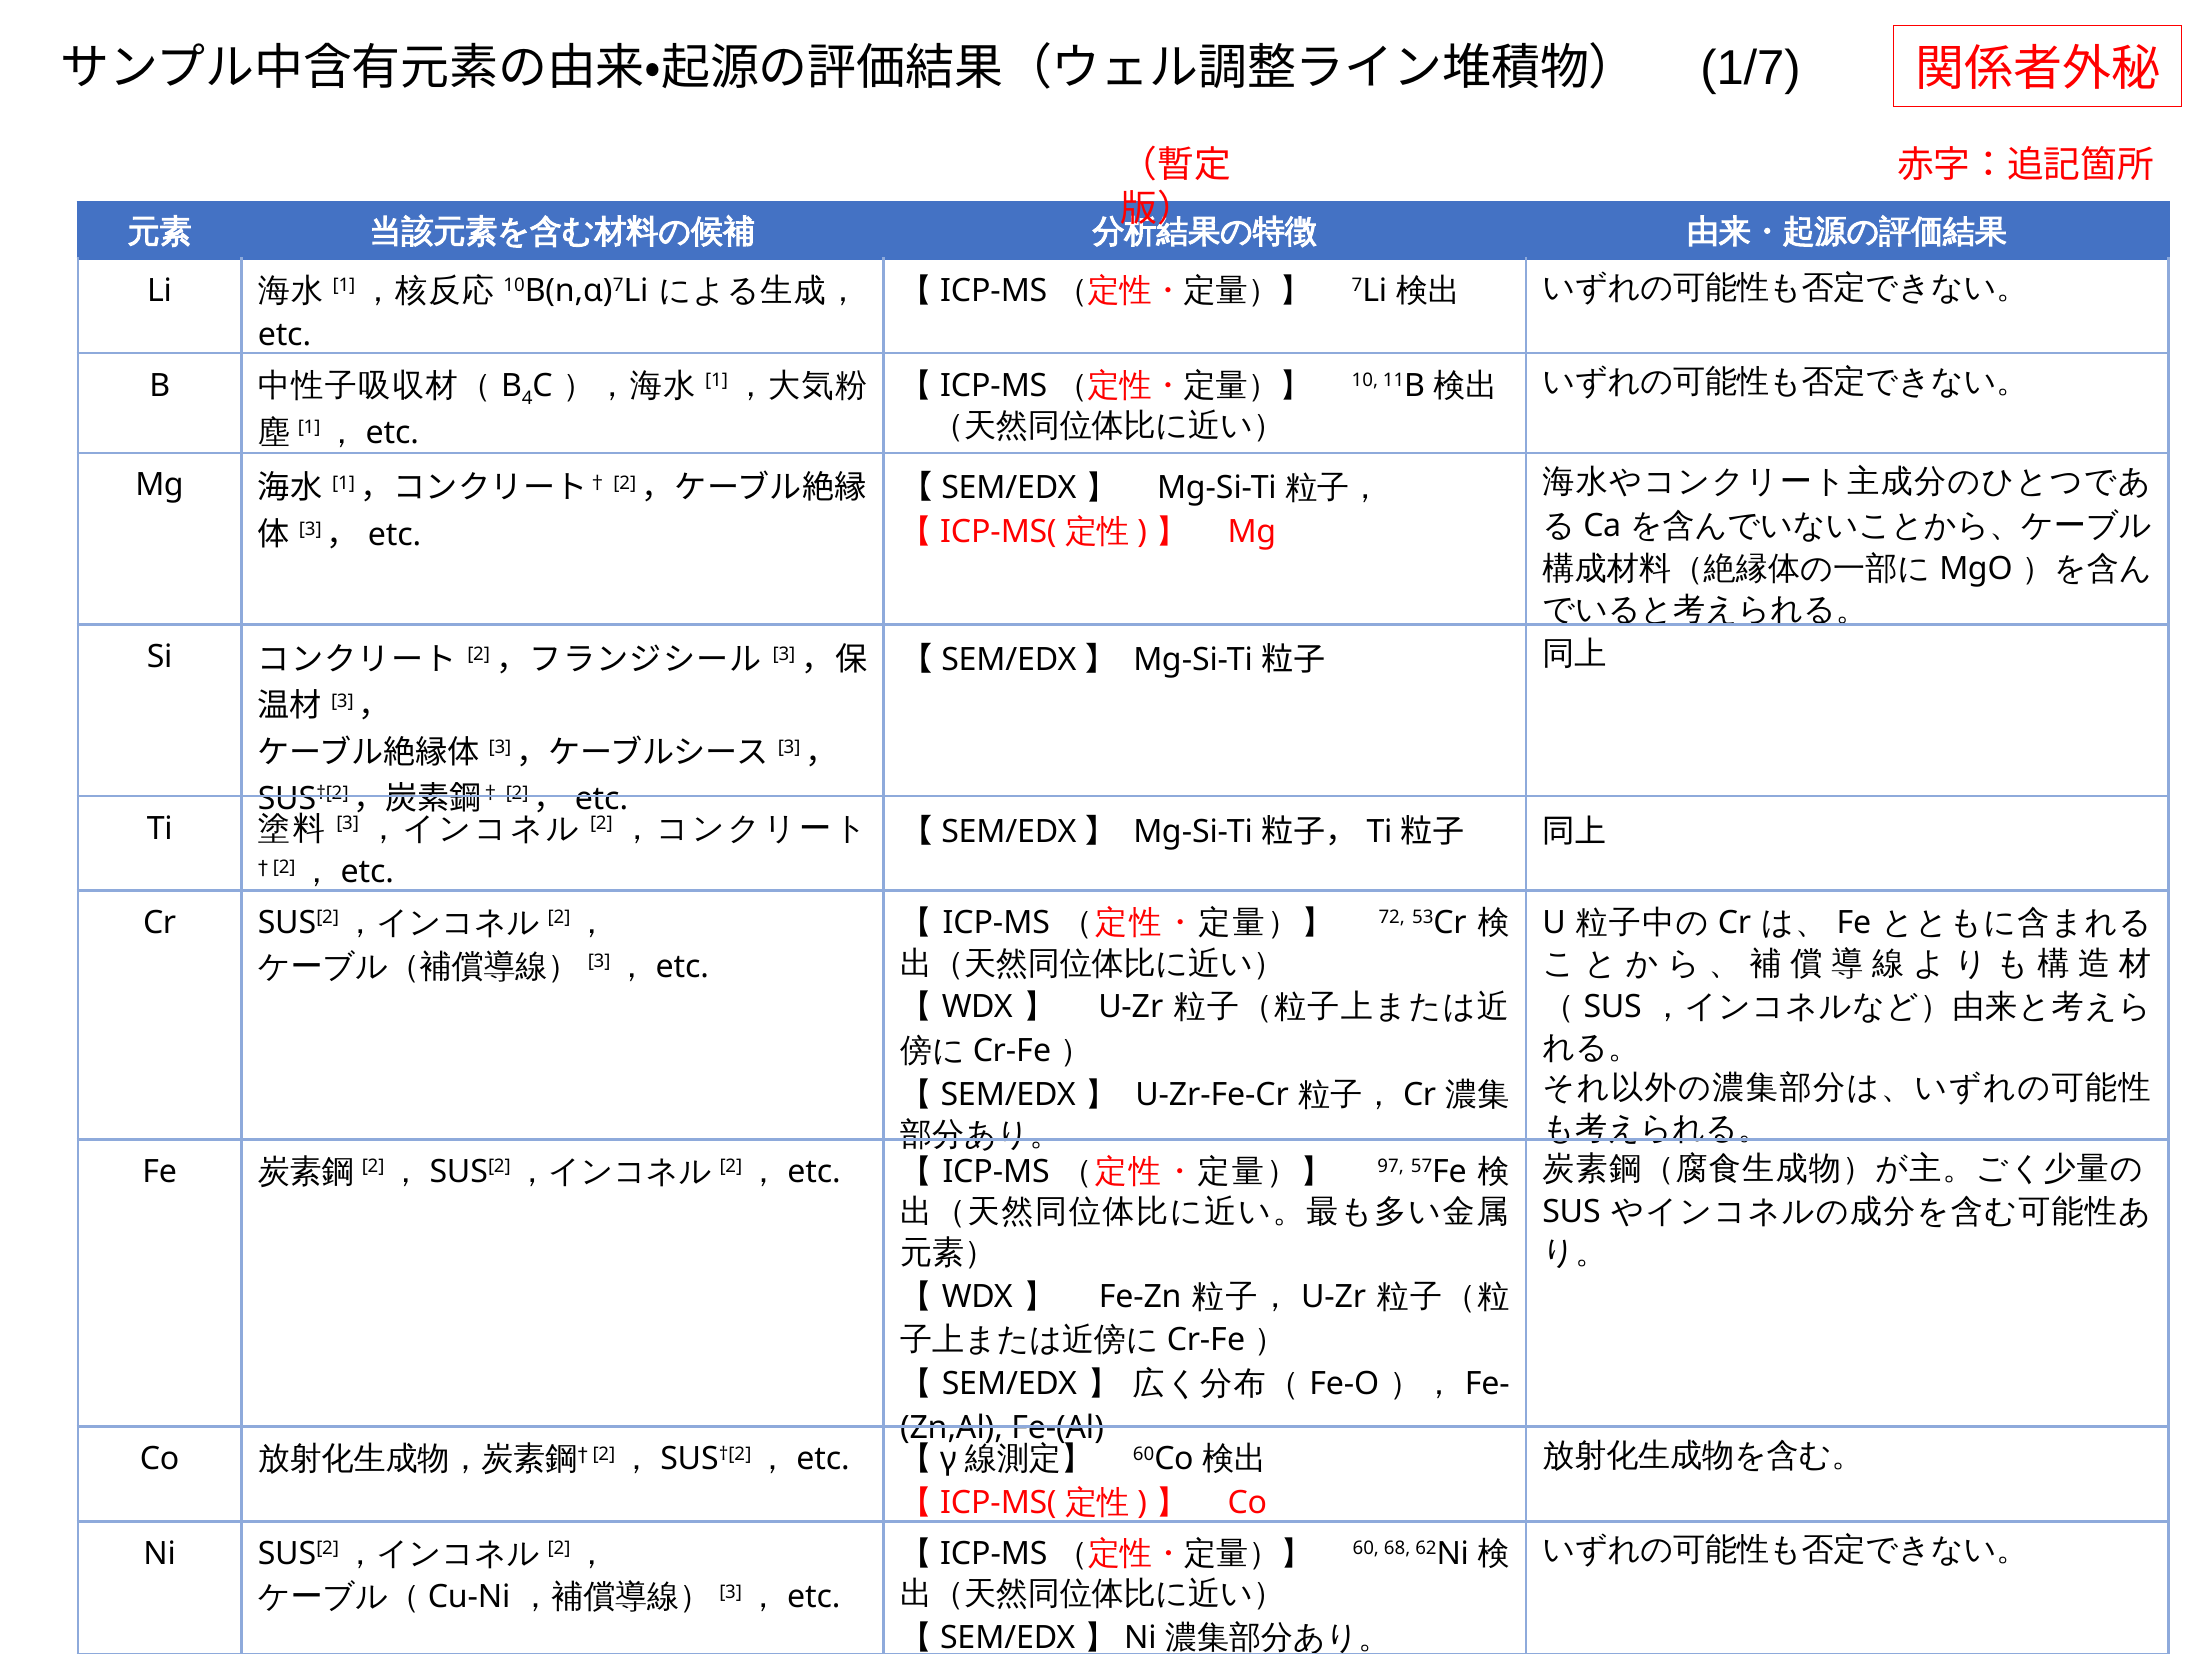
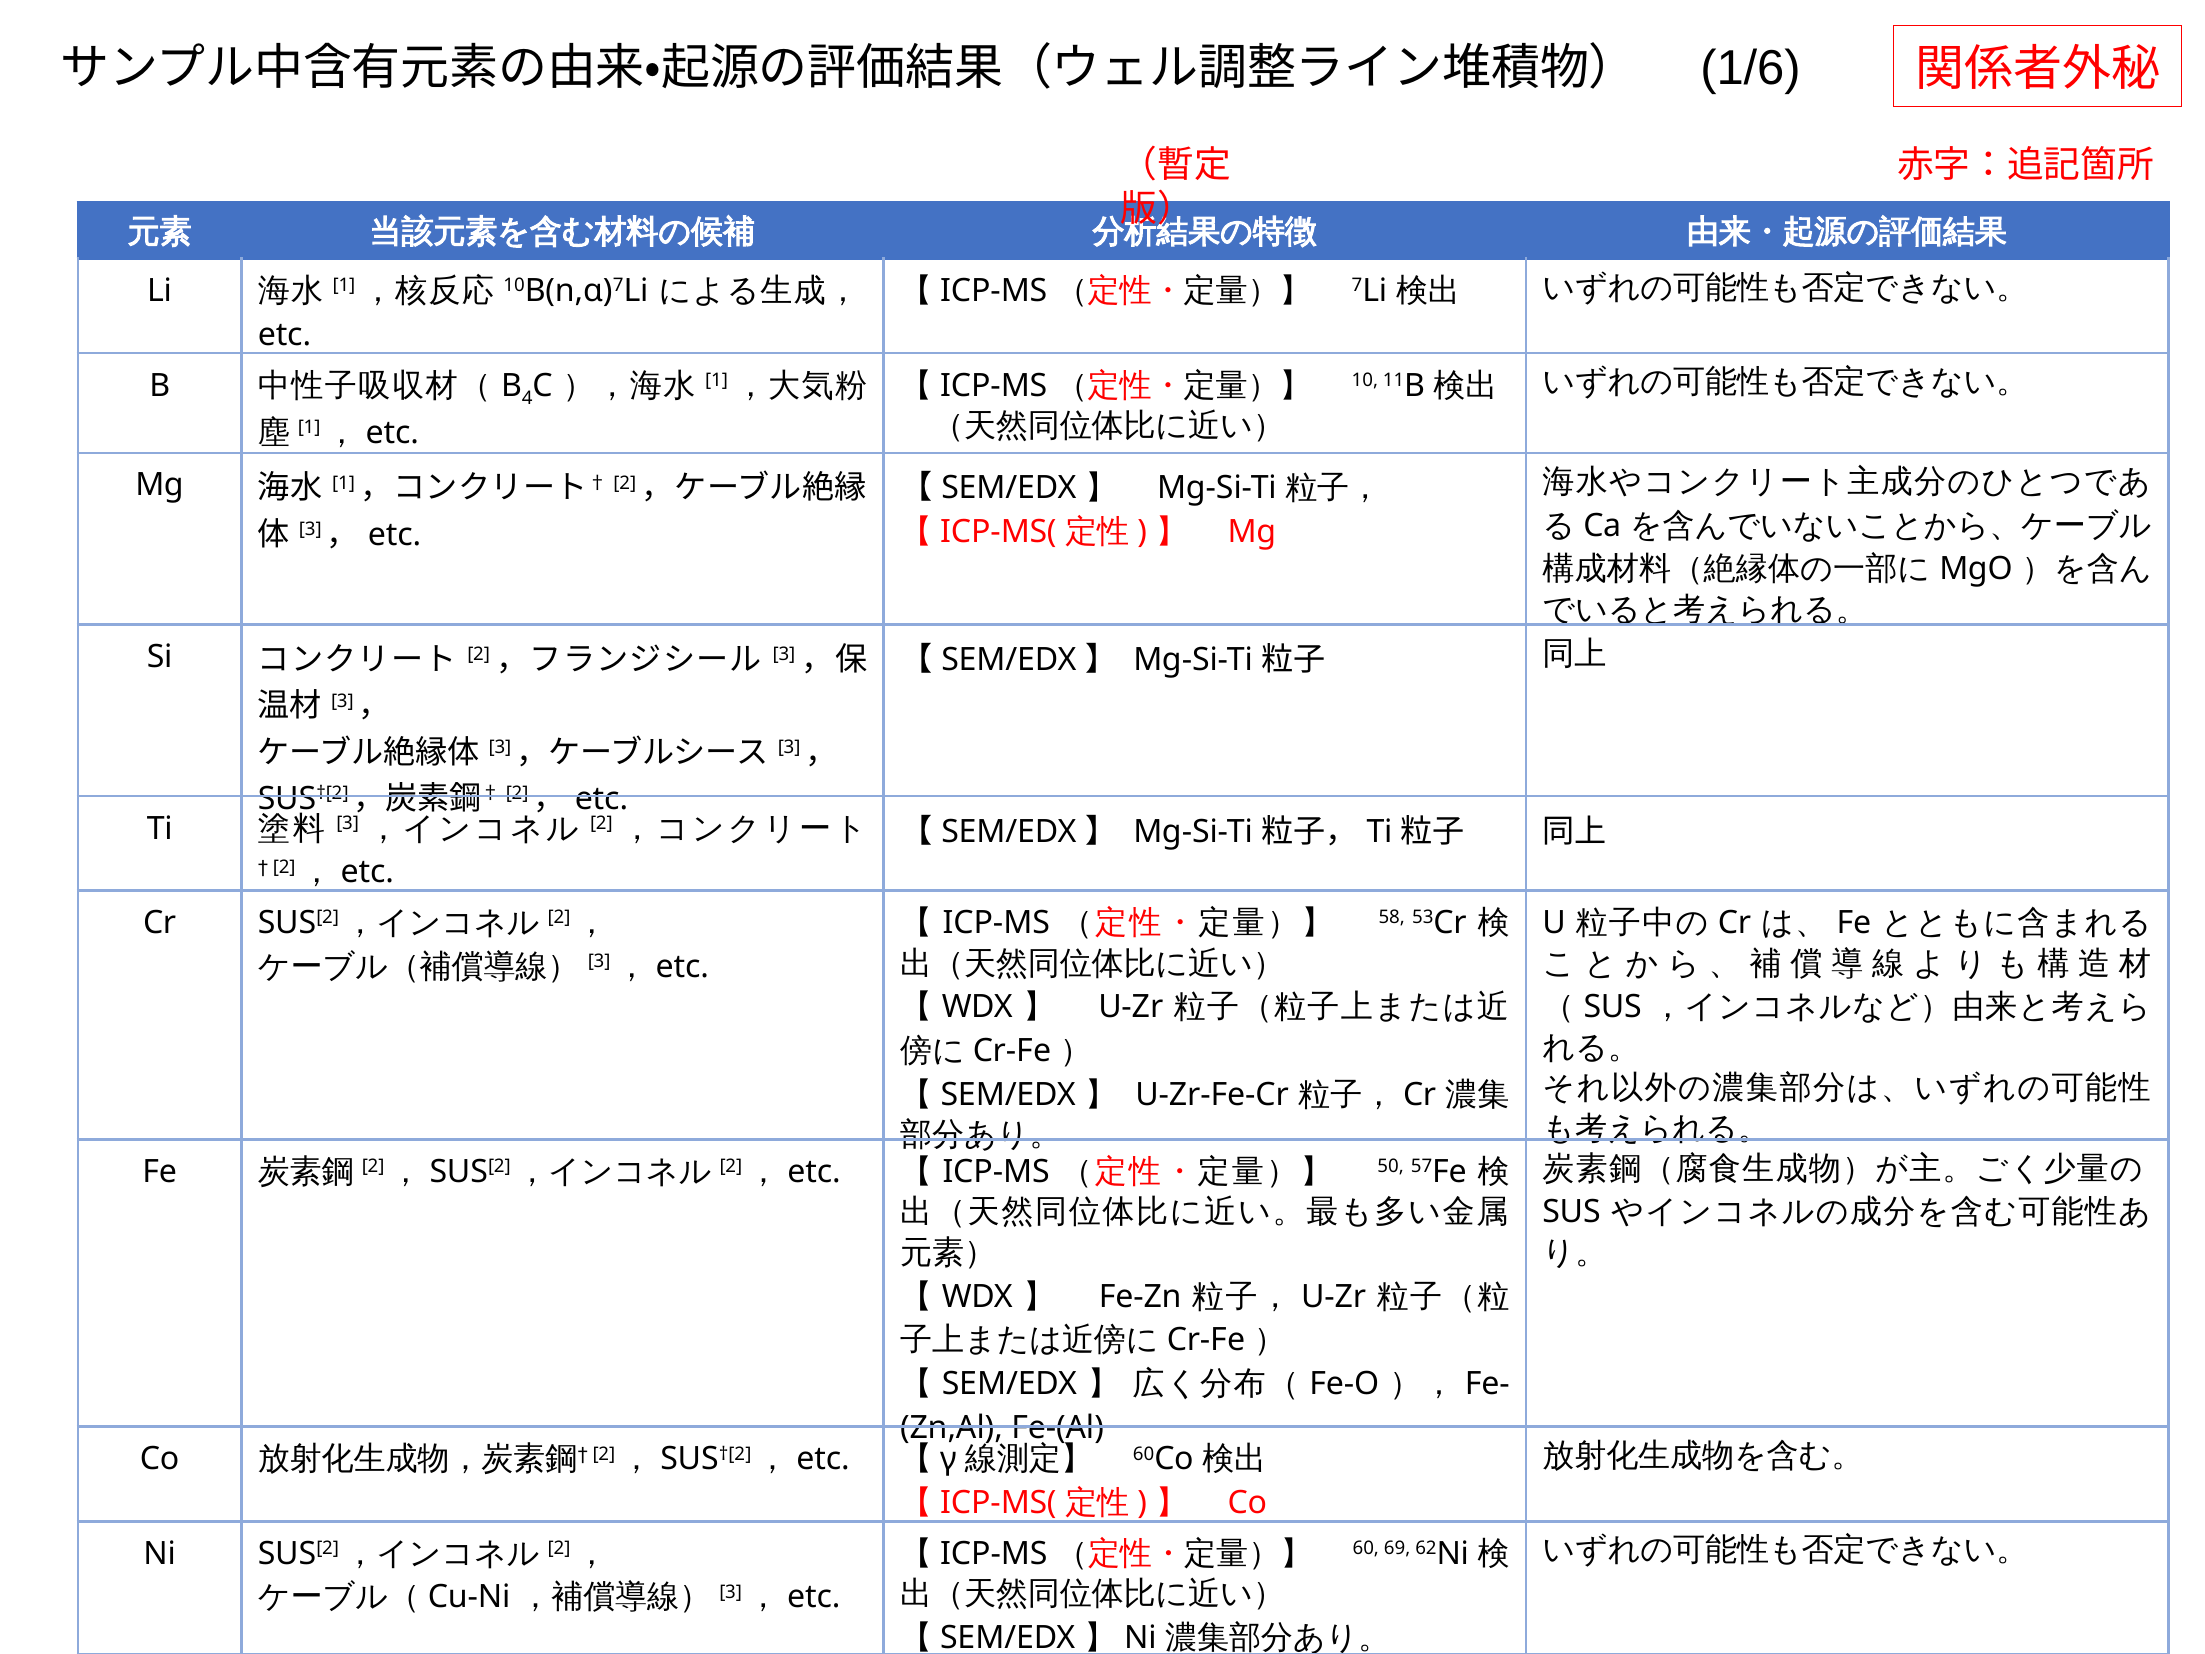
1/7: 1/7 -> 1/6 (1750, 68)
72: 72 -> 58 (1392, 918)
97: 97 -> 50 (1391, 1166)
68: 68 -> 69 (1397, 1548)
